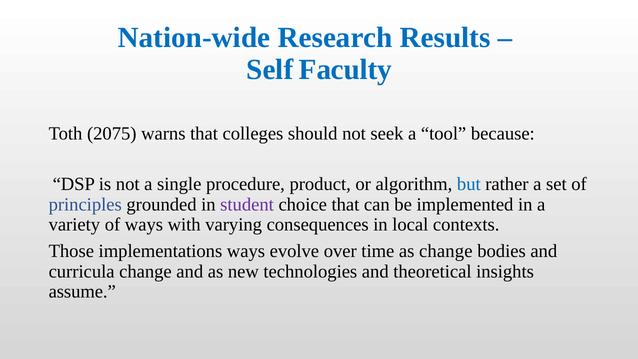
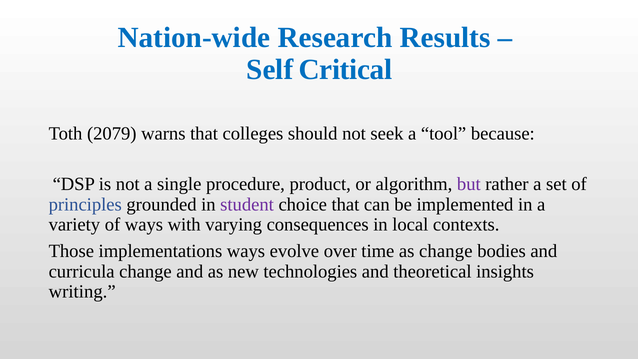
Faculty: Faculty -> Critical (345, 69)
2075: 2075 -> 2079 (112, 134)
but colour: blue -> purple (469, 184)
assume: assume -> writing (82, 291)
